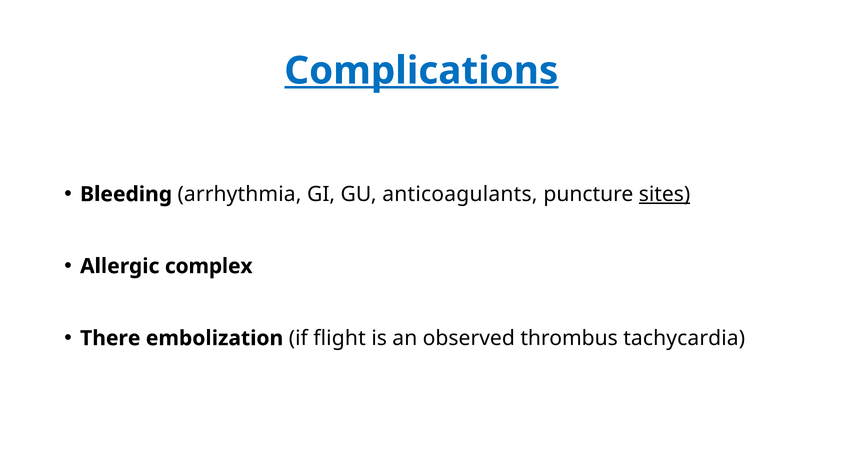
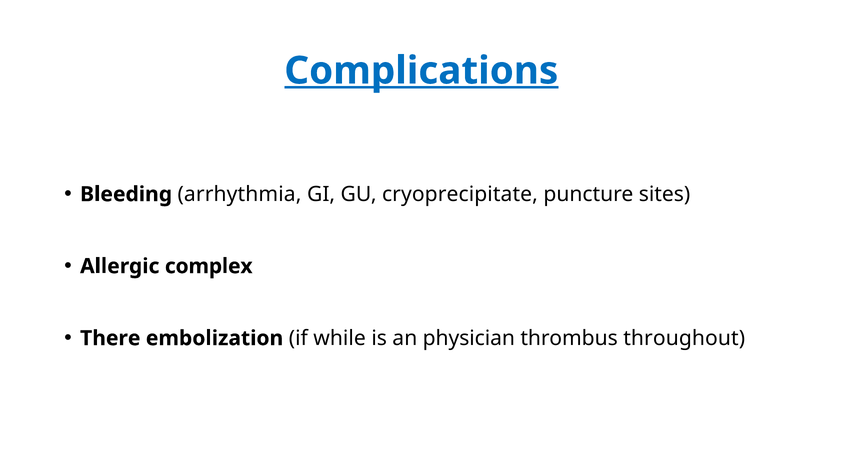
anticoagulants: anticoagulants -> cryoprecipitate (460, 194)
sites underline: present -> none (665, 194)
flight: flight -> while (340, 338)
observed: observed -> physician (469, 338)
tachycardia: tachycardia -> throughout (684, 338)
